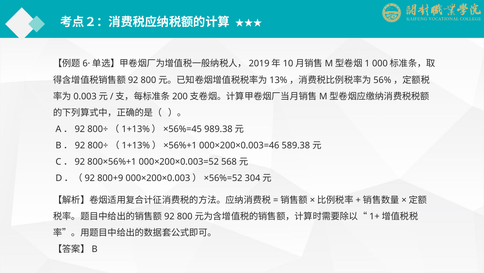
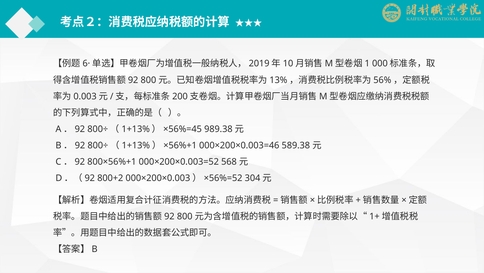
800+9: 800+9 -> 800+2 (110, 178)
